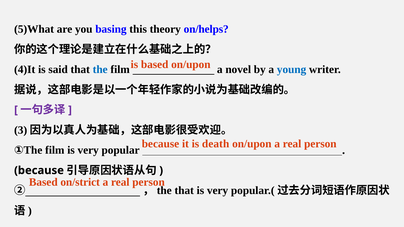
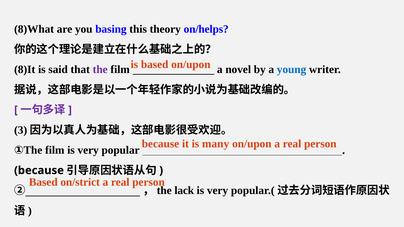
5)What: 5)What -> 8)What (34, 29)
4)It: 4)It -> 8)It (25, 70)
the colour: blue -> purple (100, 70)
death: death -> many (216, 144)
，the that: that -> lack (184, 191)
